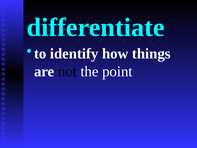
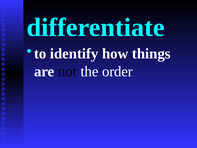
point: point -> order (117, 71)
